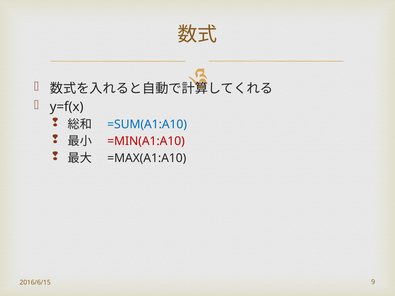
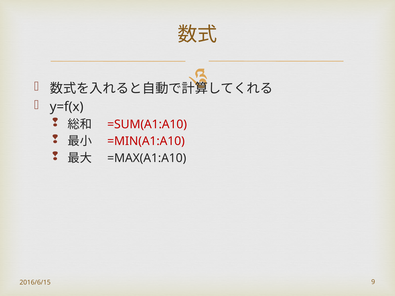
=SUM(A1:A10 colour: blue -> red (147, 124)
